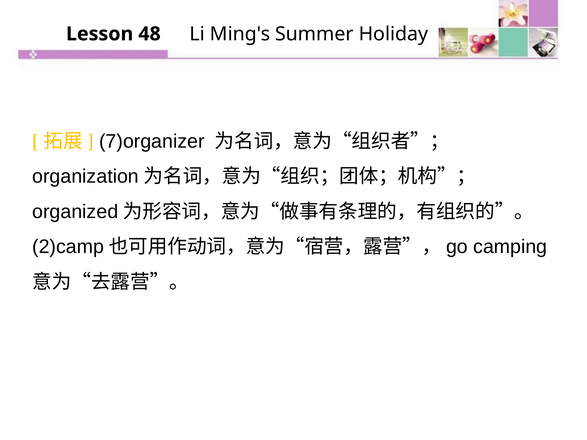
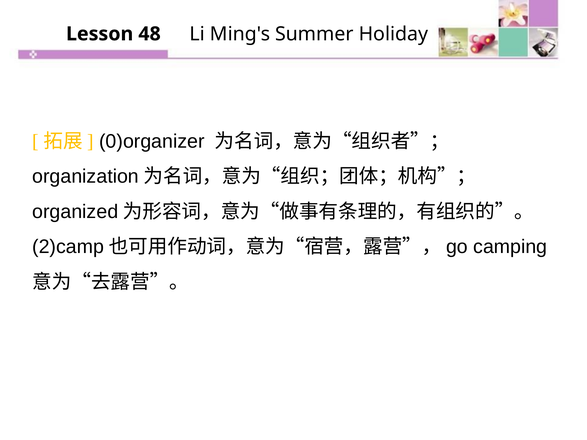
7)organizer: 7)organizer -> 0)organizer (152, 141)
